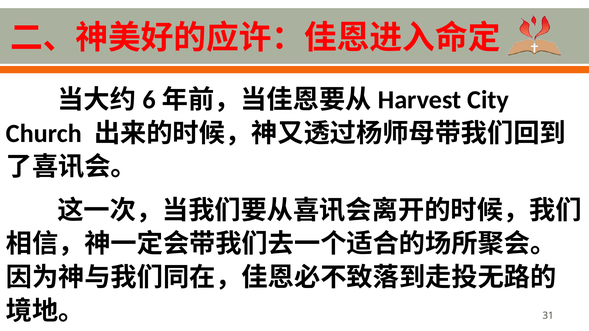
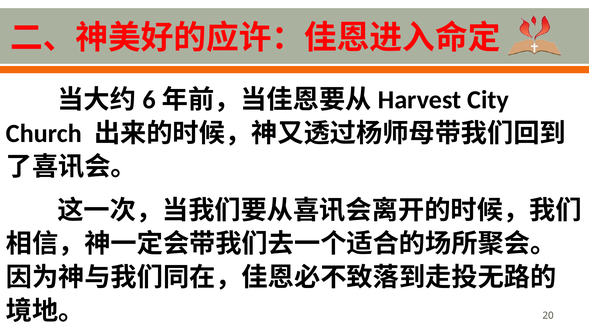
31: 31 -> 20 (548, 316)
